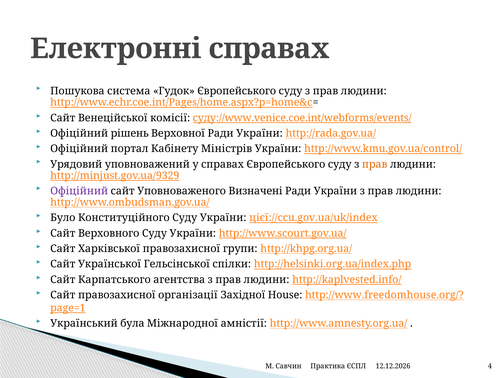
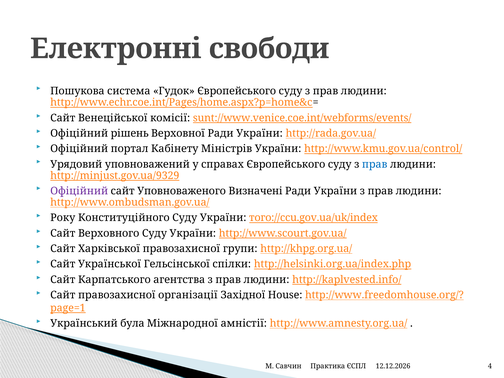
Електронні справах: справах -> свободи (269, 49)
суду://www.venice.coe.int/webforms/events/: суду://www.venice.coe.int/webforms/events/ -> sunt://www.venice.coe.int/webforms/events/ (302, 118)
прав colour: orange -> blue (375, 164)
Було: Було -> Року (63, 218)
цієї://ccu.gov.ua/uk/index: цієї://ccu.gov.ua/uk/index -> того://ccu.gov.ua/uk/index (313, 218)
